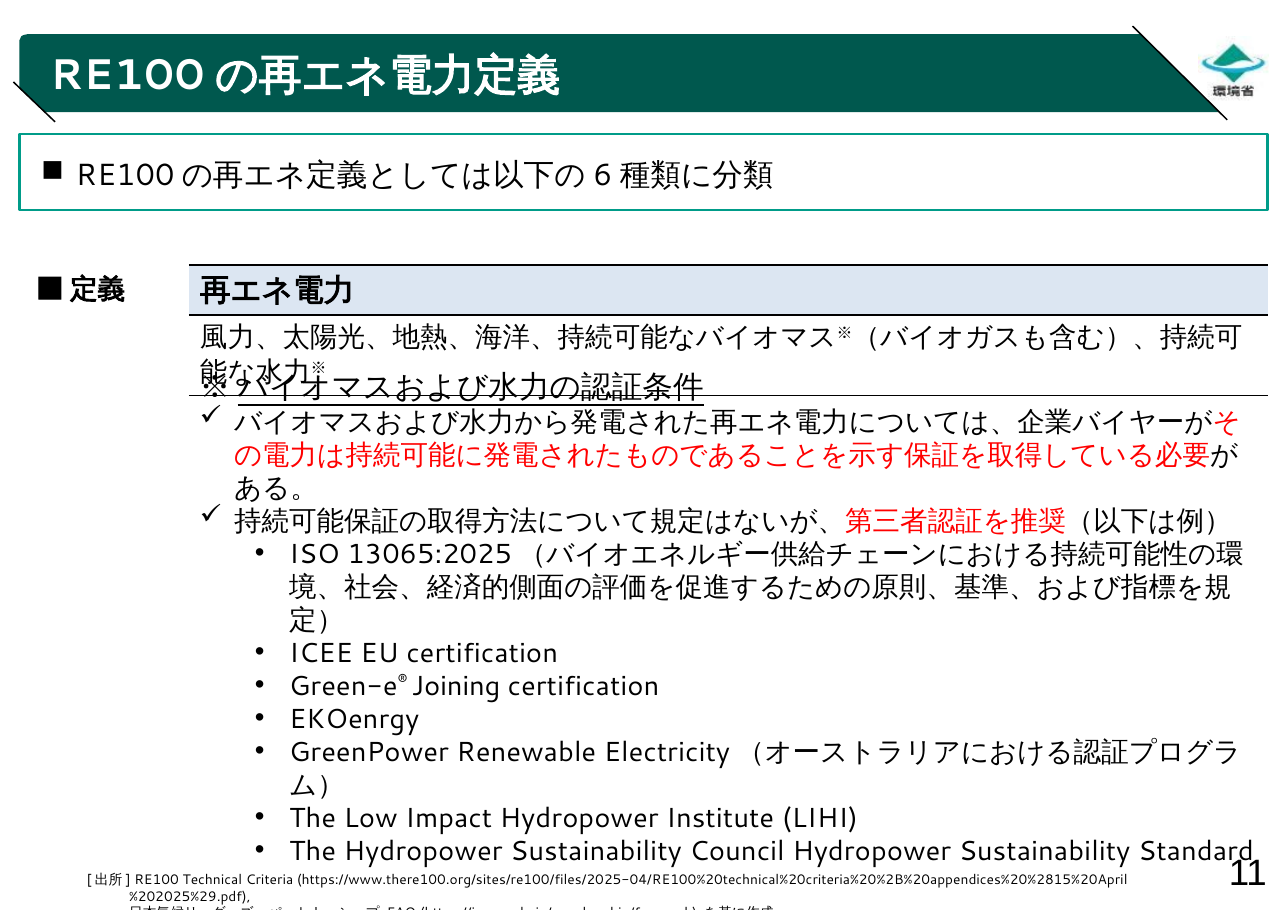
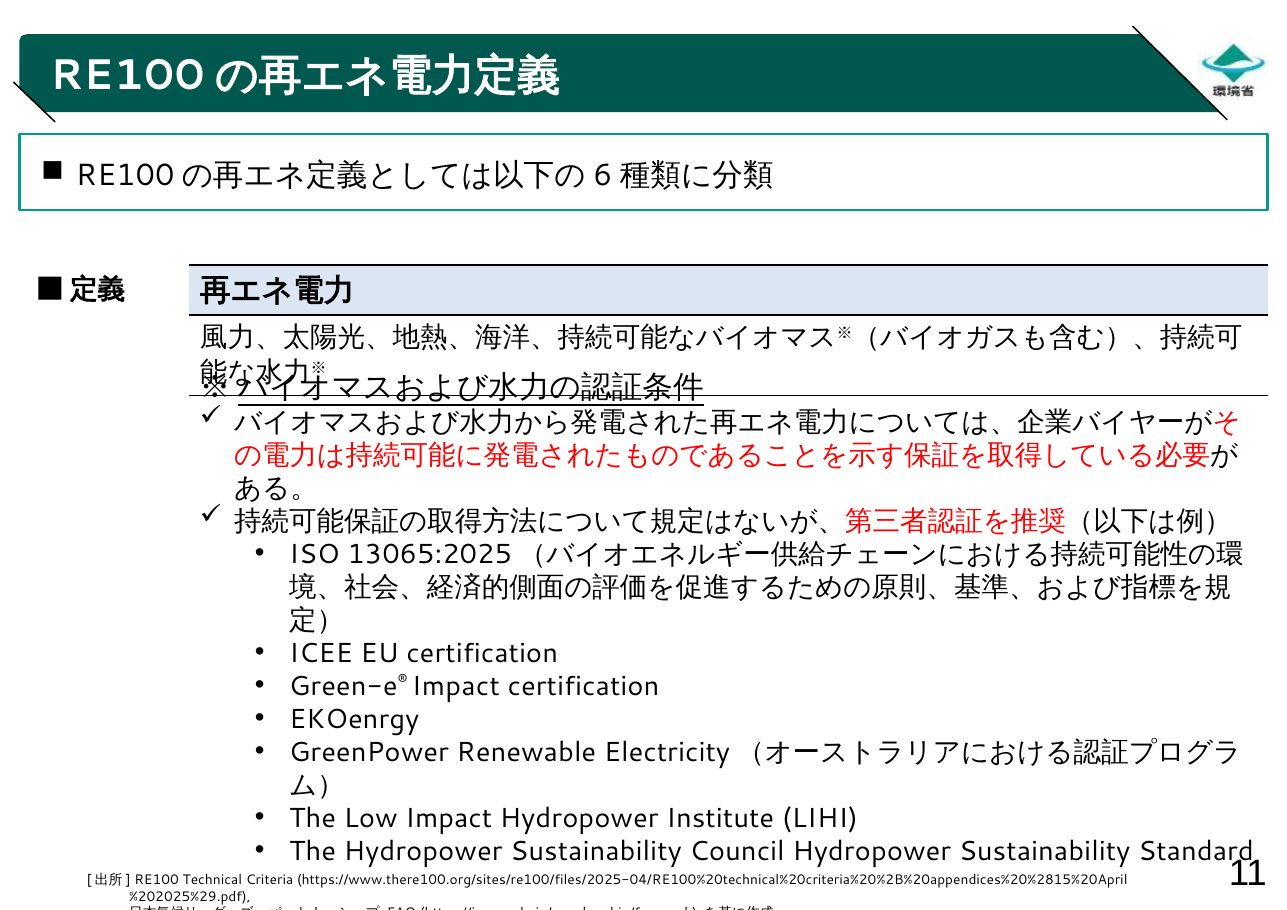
Green-e® Joining: Joining -> Impact (456, 686)
